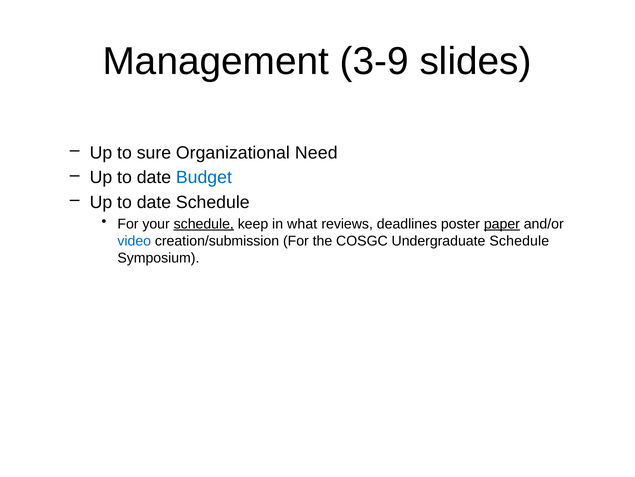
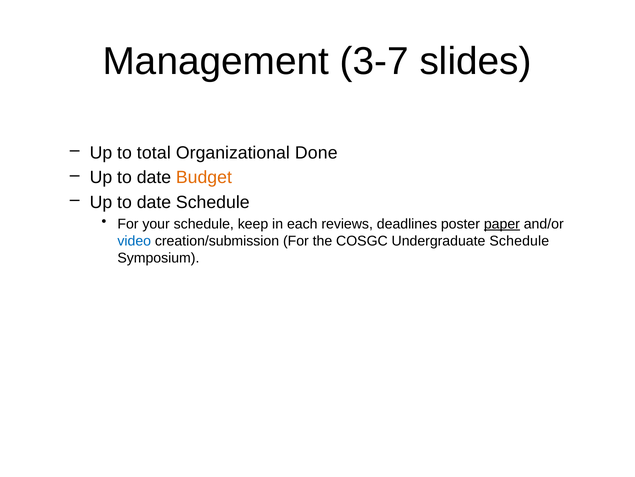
3-9: 3-9 -> 3-7 (374, 61)
sure: sure -> total (154, 153)
Need: Need -> Done (316, 153)
Budget colour: blue -> orange (204, 177)
schedule underline: present -> none (204, 224)
what: what -> each (302, 224)
